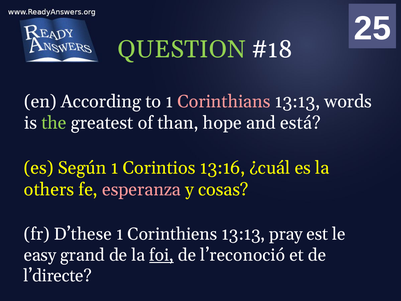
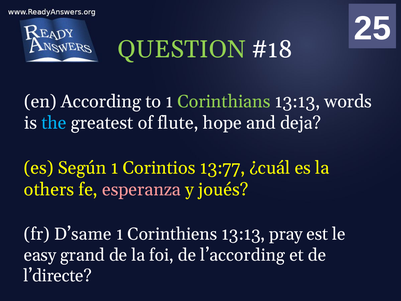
Corinthians colour: pink -> light green (224, 101)
the colour: light green -> light blue (54, 123)
than: than -> flute (178, 123)
está: está -> deja (301, 123)
13:16: 13:16 -> 13:77 (222, 168)
cosas: cosas -> joués (223, 189)
D’these: D’these -> D’same (83, 234)
foi underline: present -> none (161, 255)
l’reconoció: l’reconoció -> l’according (243, 255)
